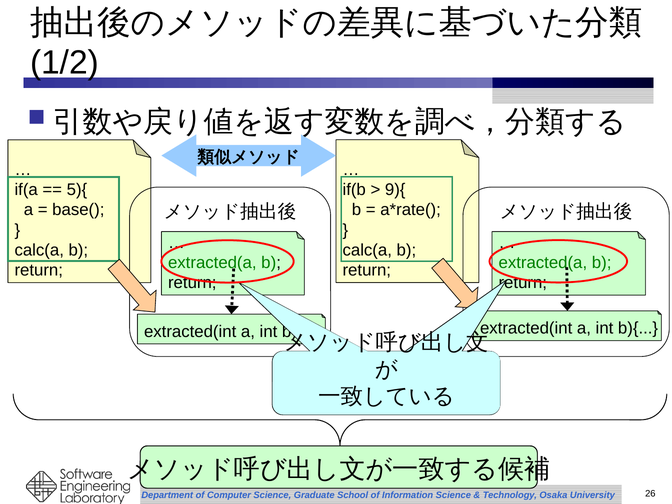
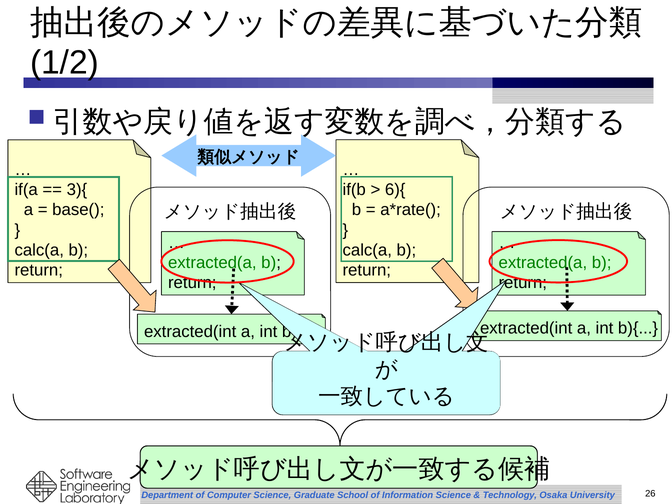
9){: 9){ -> 6){ (395, 190)
5){: 5){ -> 3){ (77, 190)
